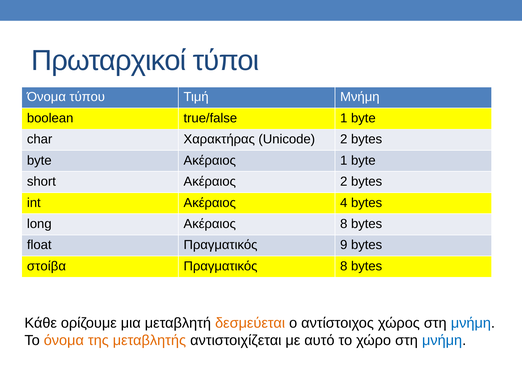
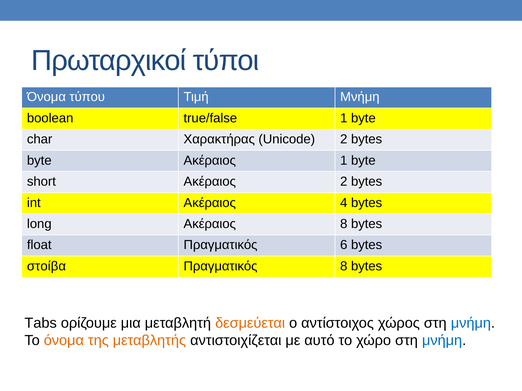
9: 9 -> 6 (344, 245)
Κάθε: Κάθε -> Tabs (41, 324)
